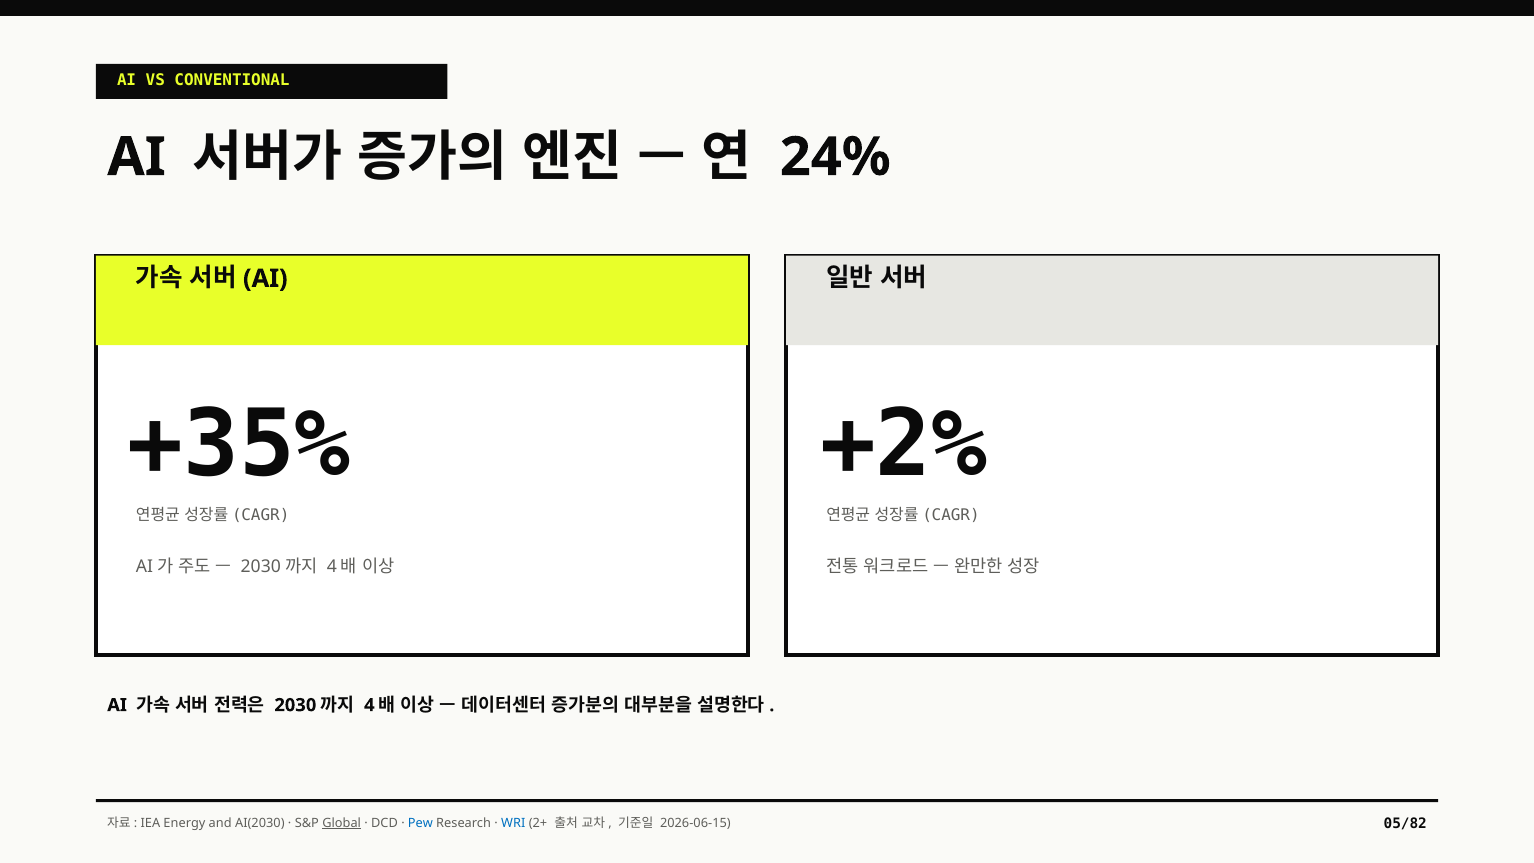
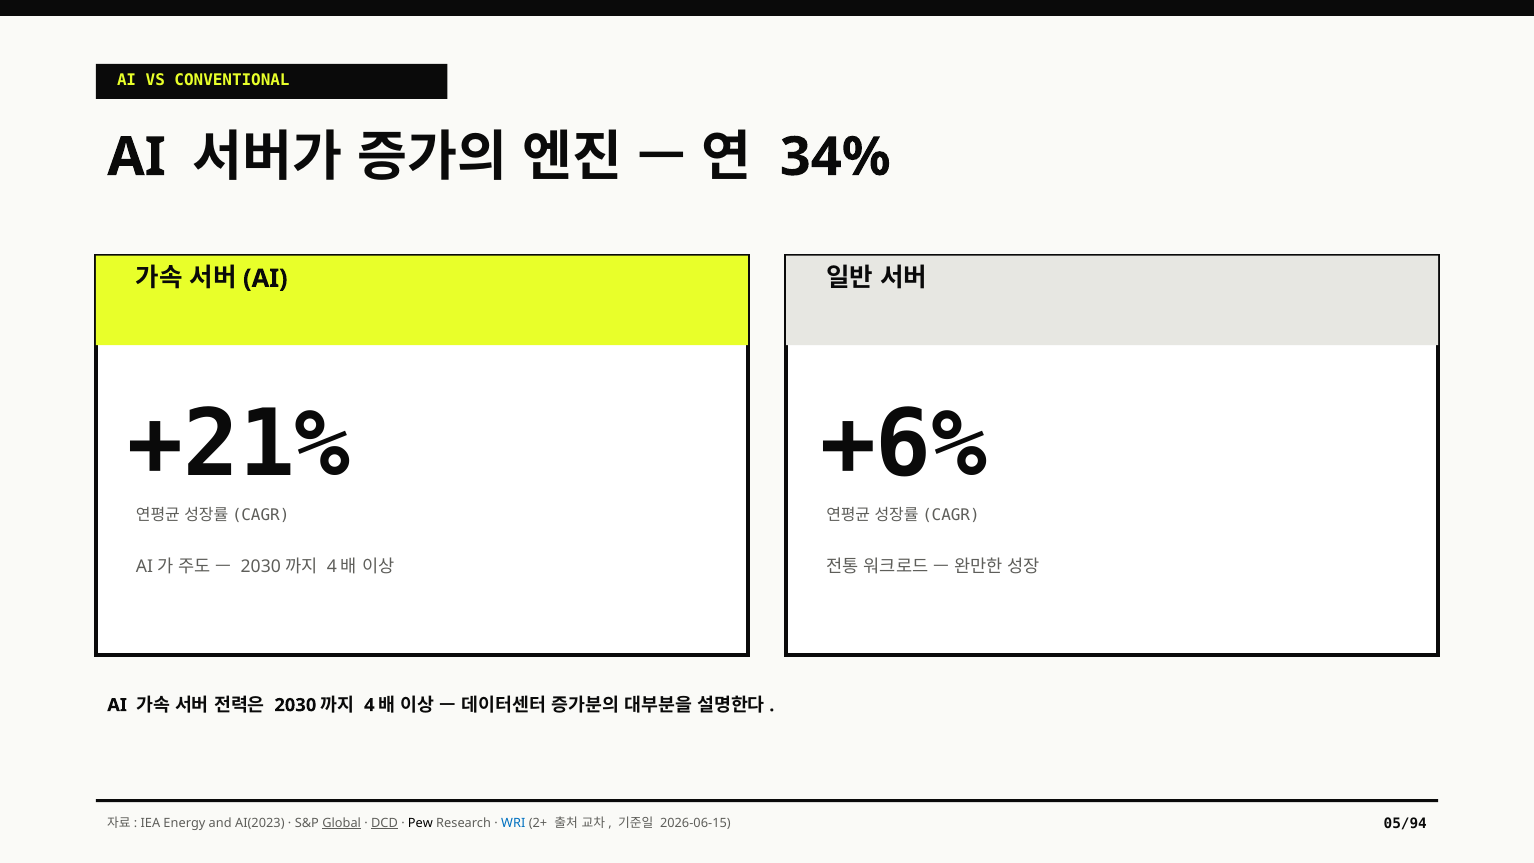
24%: 24% -> 34% (835, 157)
+35%: +35% -> +21% (239, 445)
+2%: +2% -> +6% (904, 445)
AI(2030: AI(2030 -> AI(2023 (260, 823)
DCD underline: none -> present (384, 823)
Pew colour: blue -> black (420, 823)
05/82: 05/82 -> 05/94 (1405, 824)
